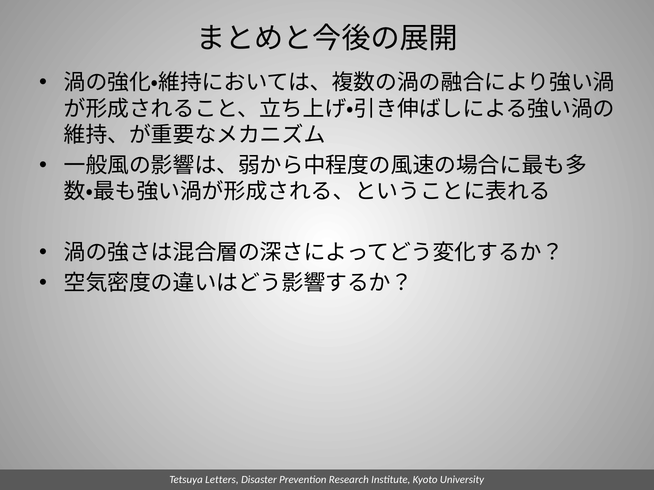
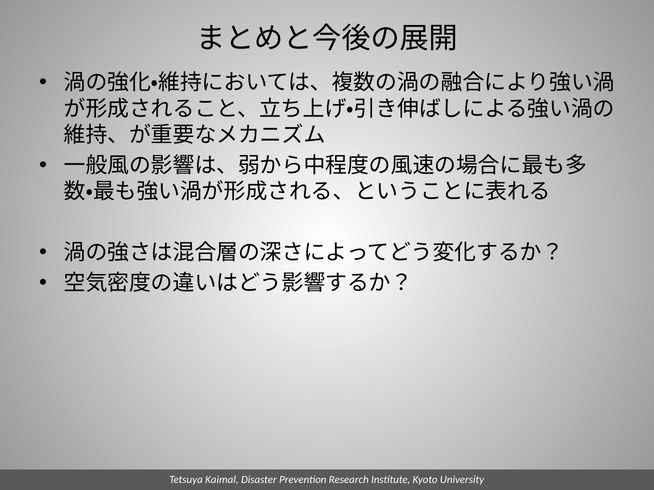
Letters: Letters -> Kaimal (222, 480)
